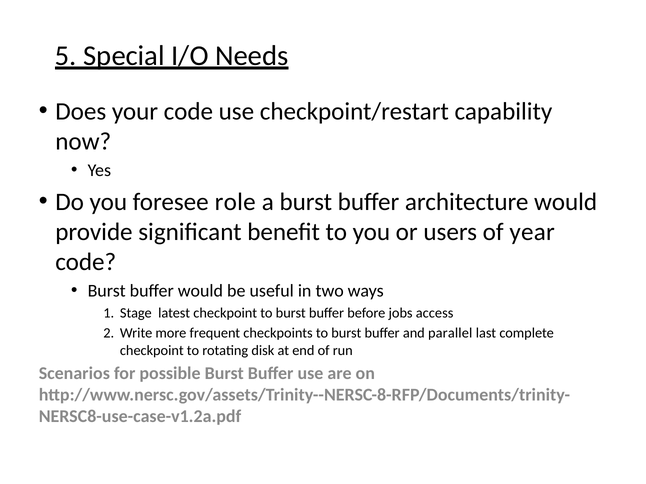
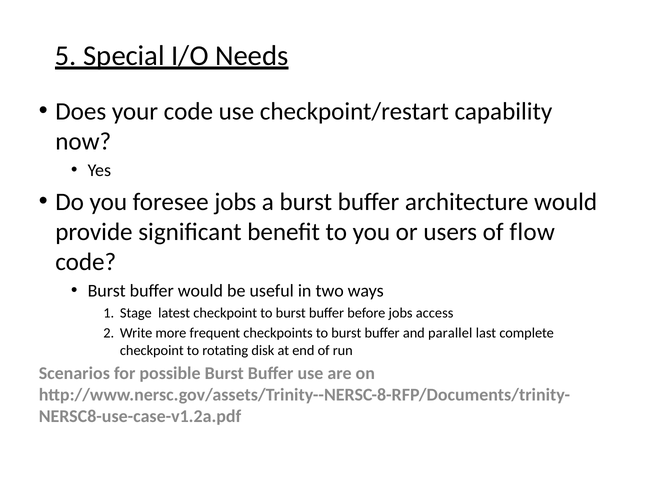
foresee role: role -> jobs (235, 202)
year: year -> flow (532, 232)
